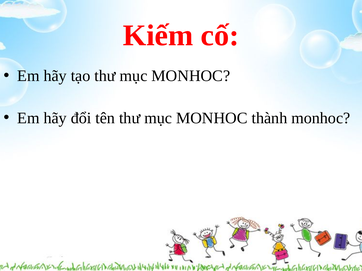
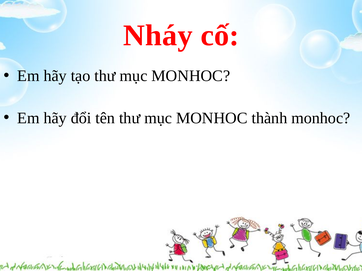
Kiếm: Kiếm -> Nháy (158, 36)
